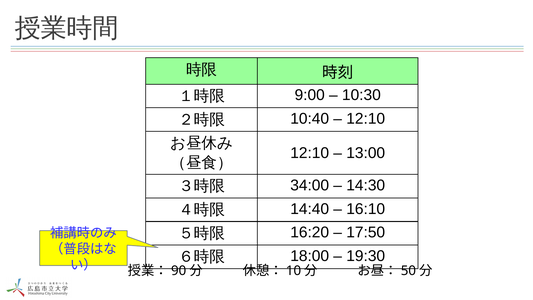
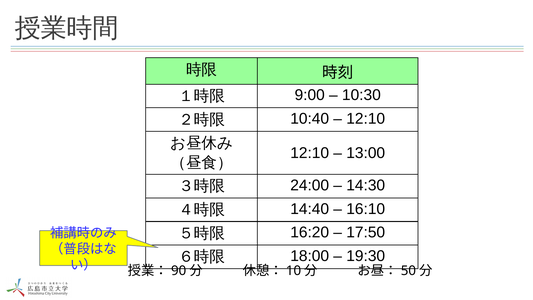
34:00: 34:00 -> 24:00 (310, 185)
